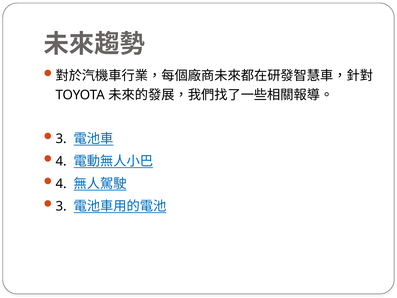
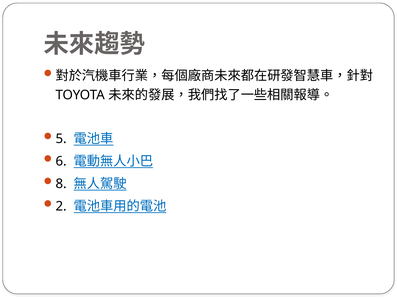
3: 3 -> 5 (61, 139)
4: 4 -> 6 (61, 161)
4: 4 -> 8 (61, 184)
3: 3 -> 2 (61, 206)
